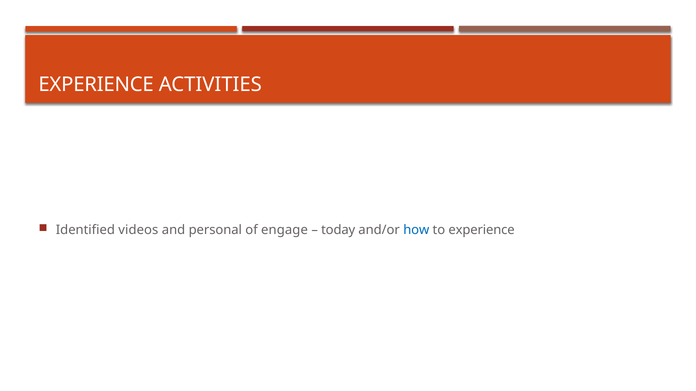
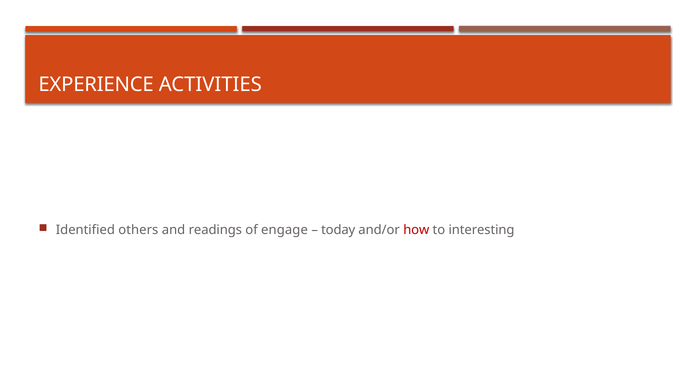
videos: videos -> others (138, 230)
personal: personal -> readings (215, 230)
how colour: blue -> red (416, 230)
to experience: experience -> interesting (482, 230)
